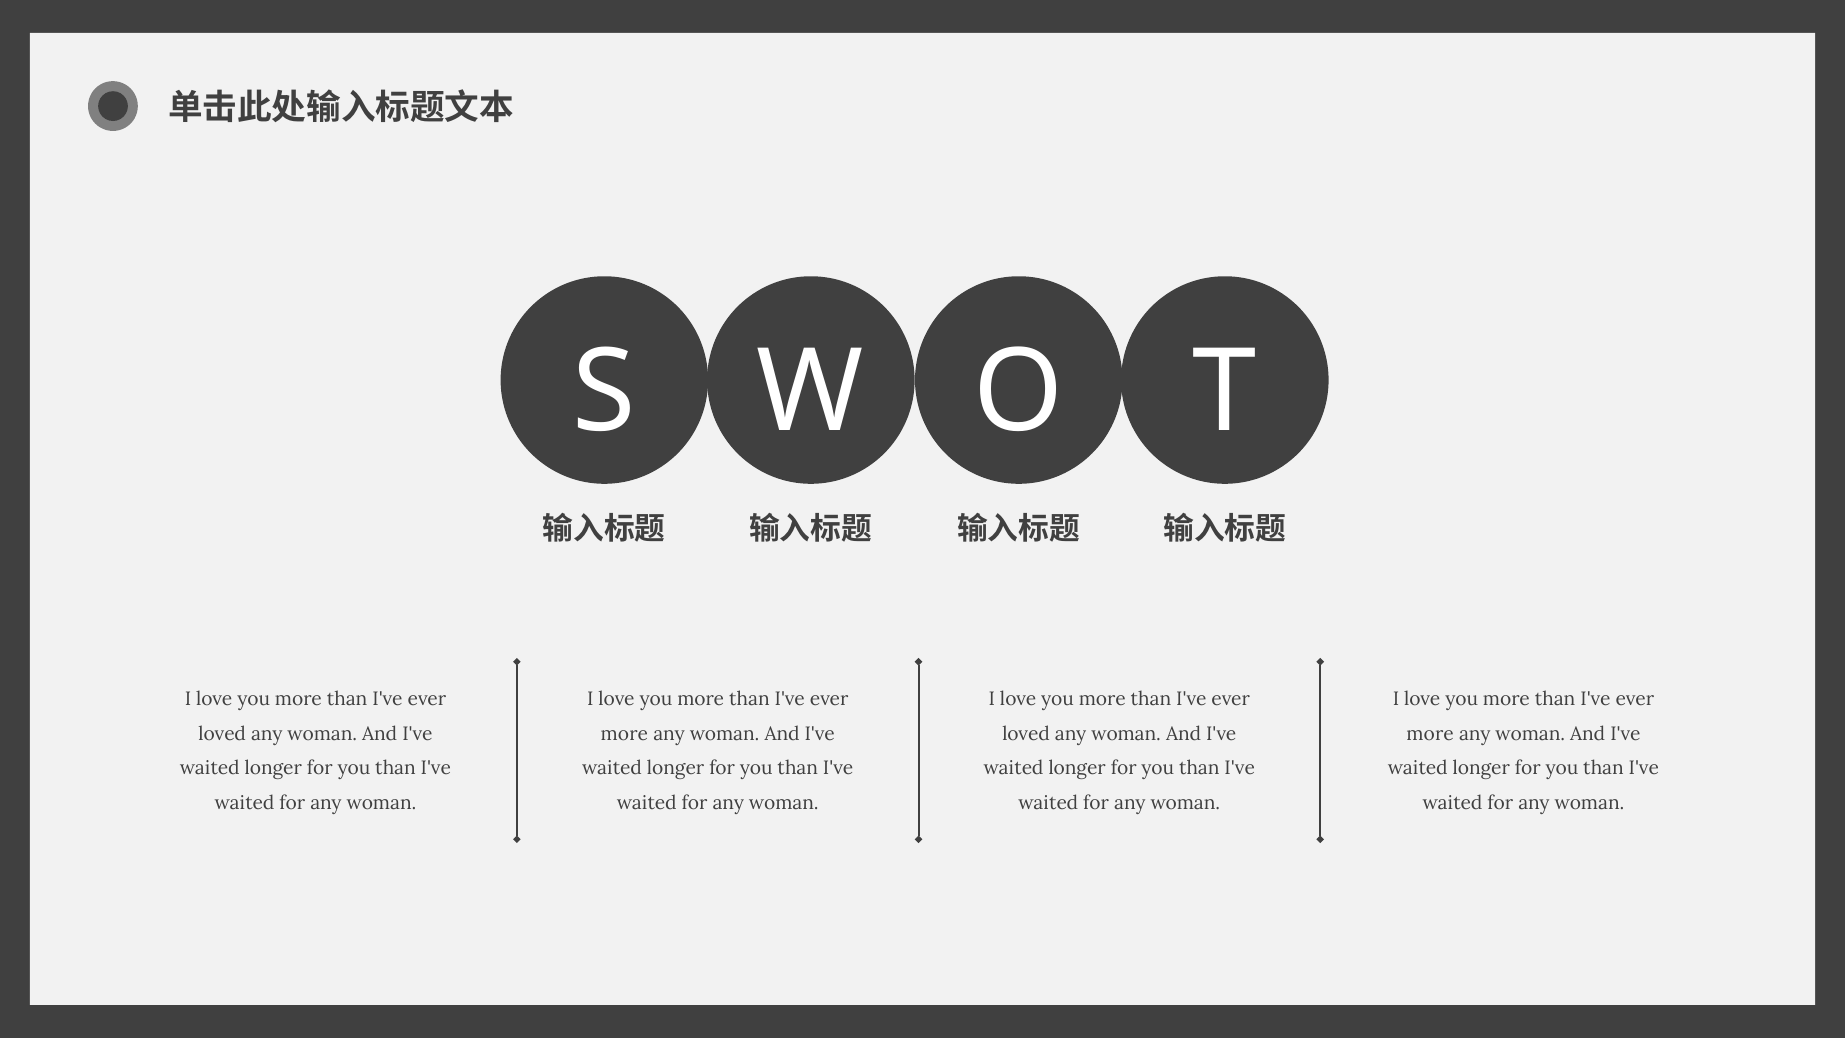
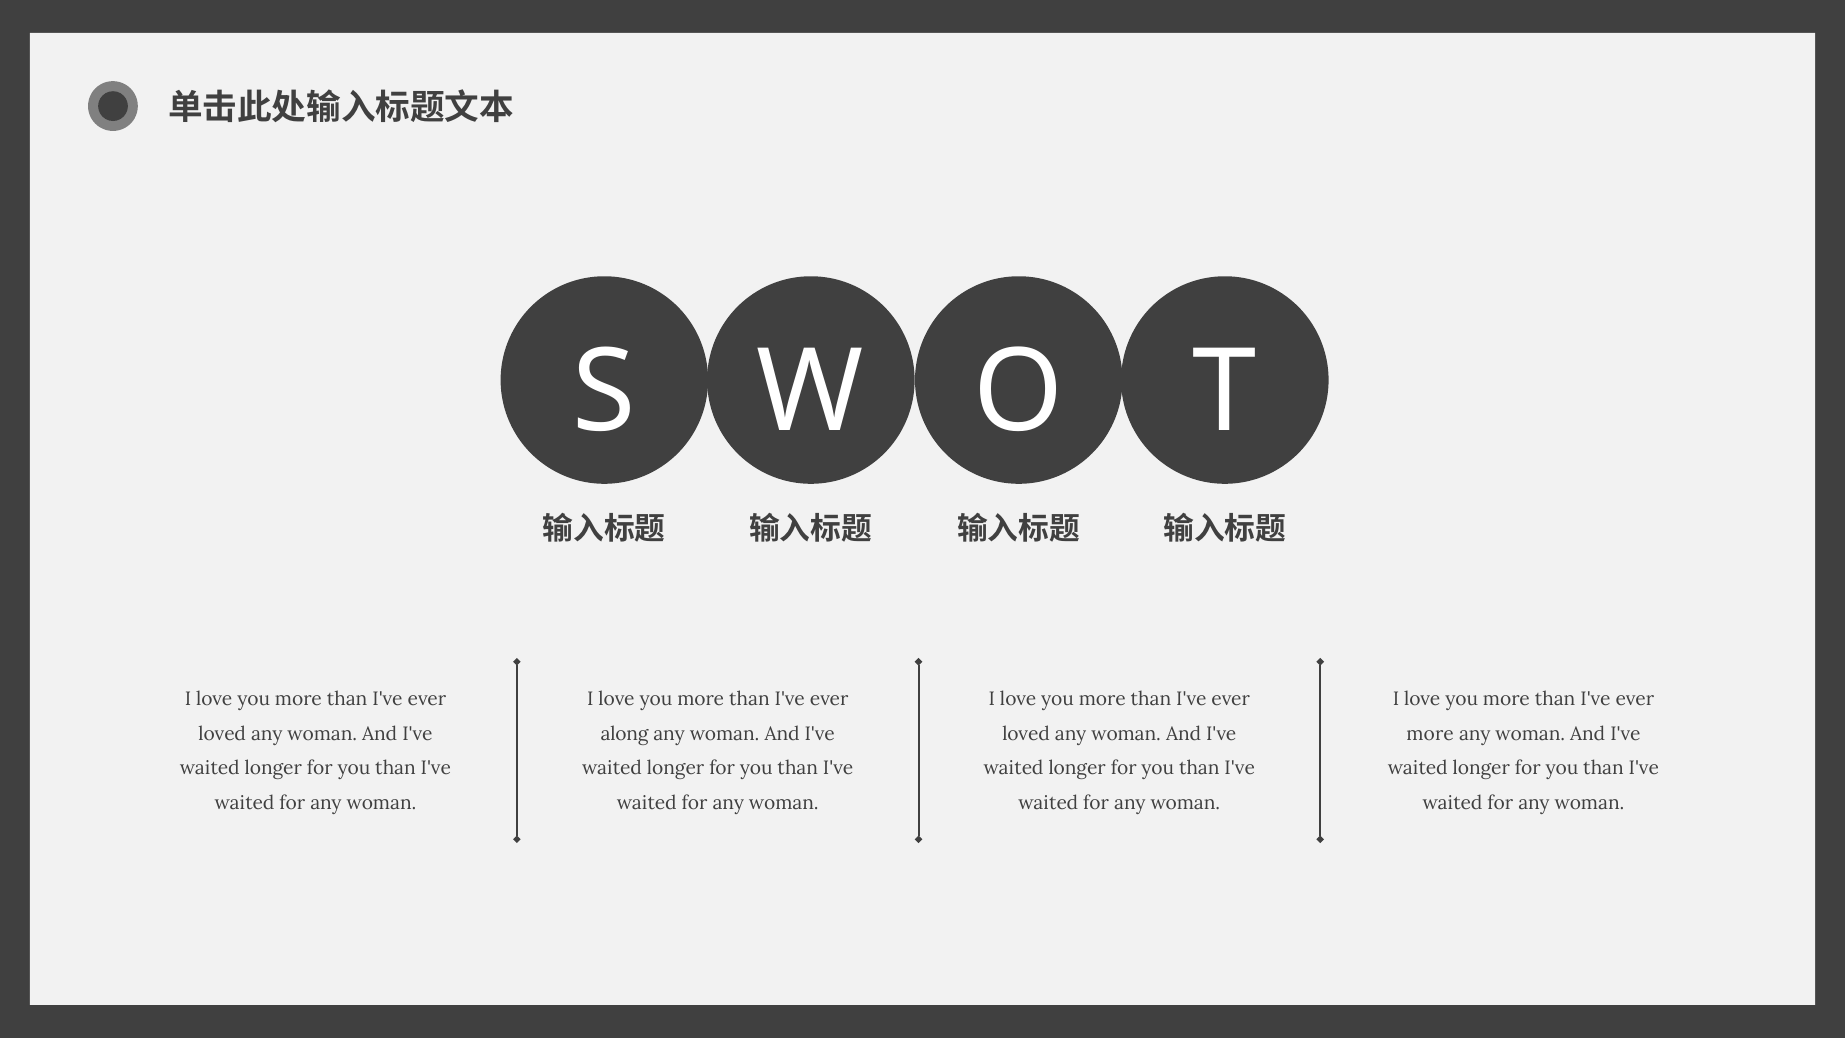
more: more -> along (625, 734)
